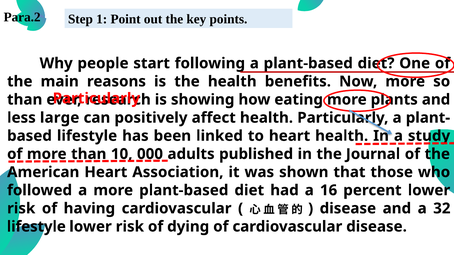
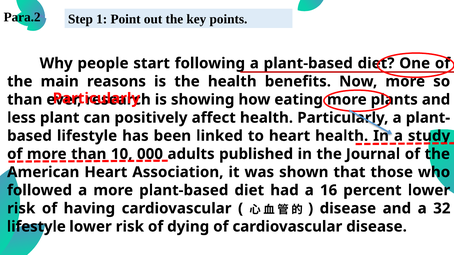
large: large -> plant (60, 118)
